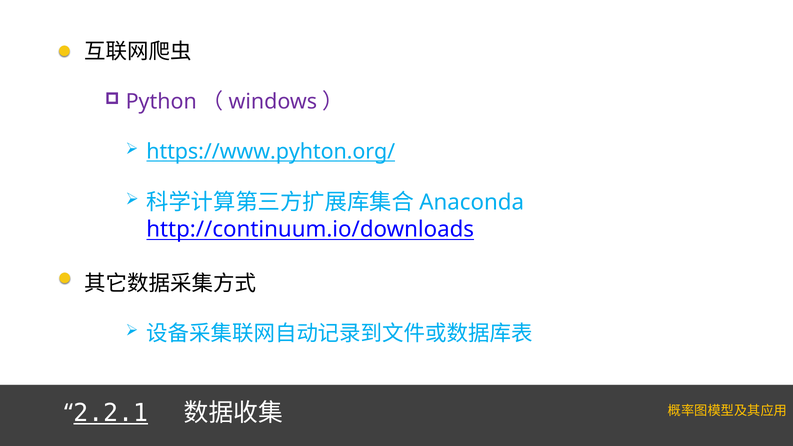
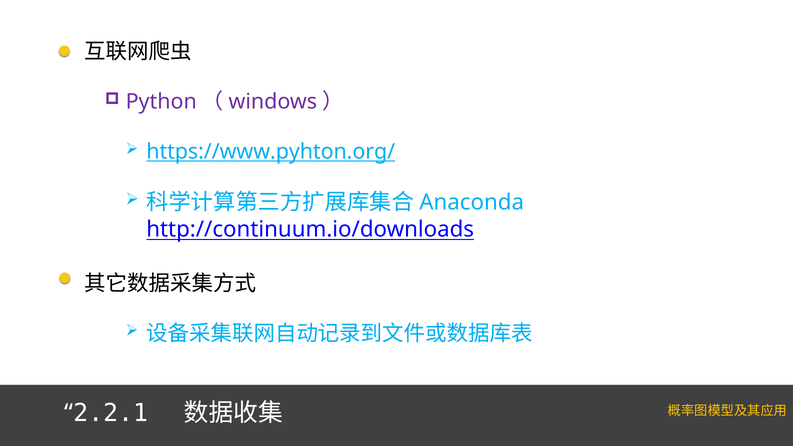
2.2.1 underline: present -> none (111, 413)
